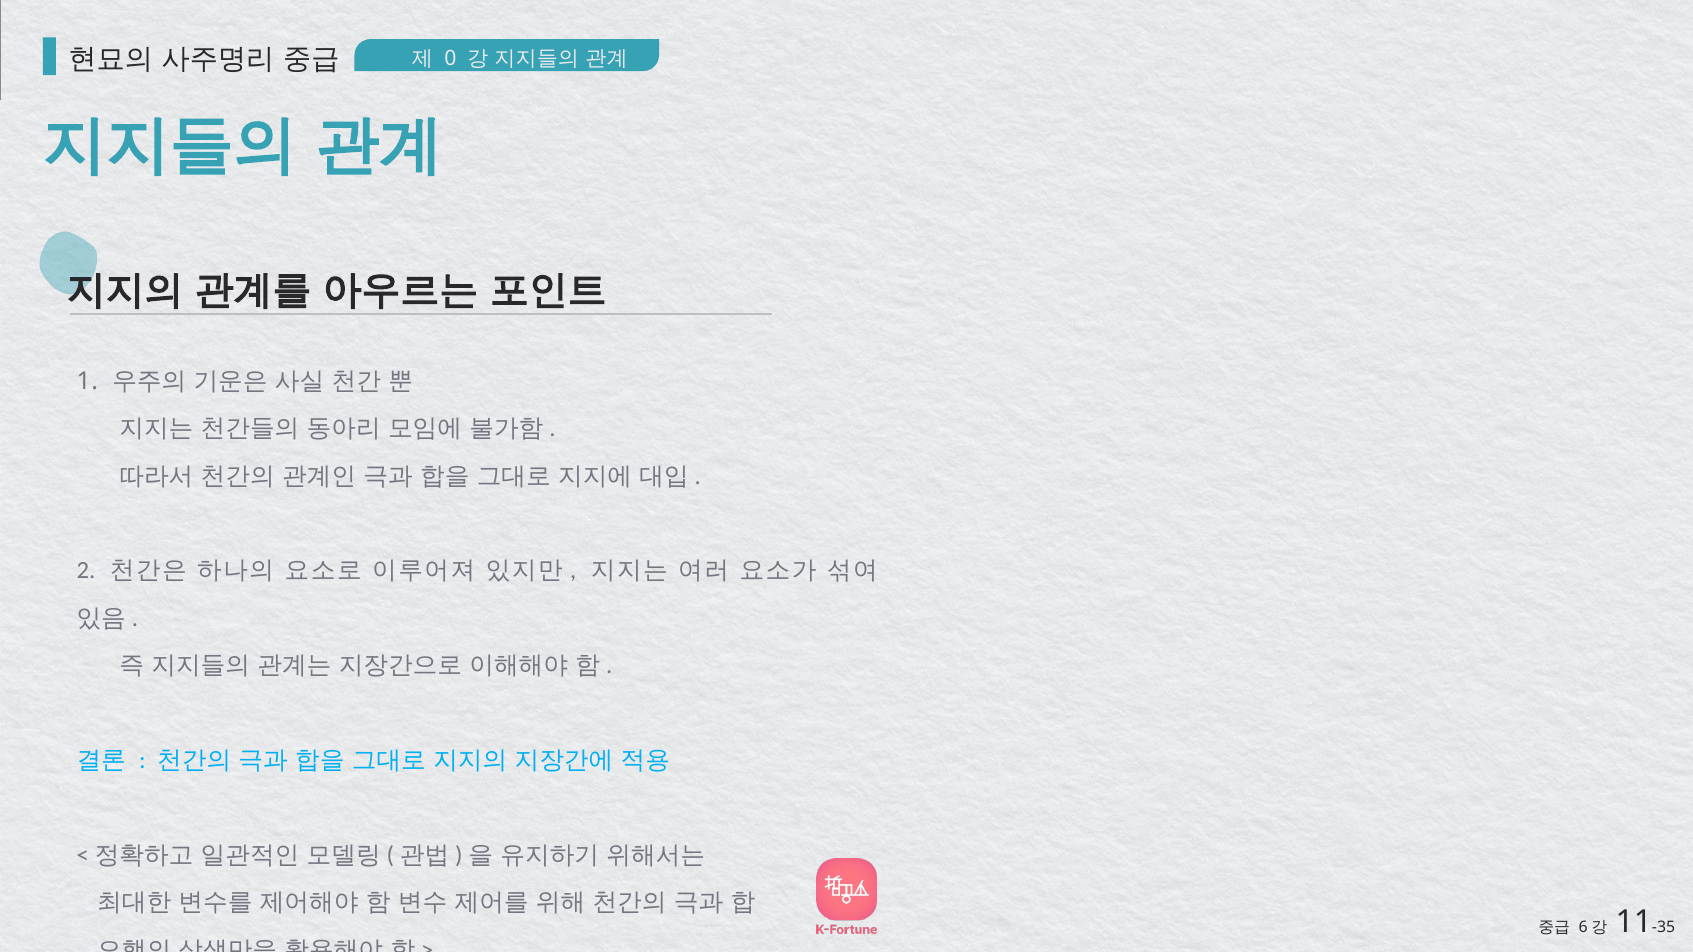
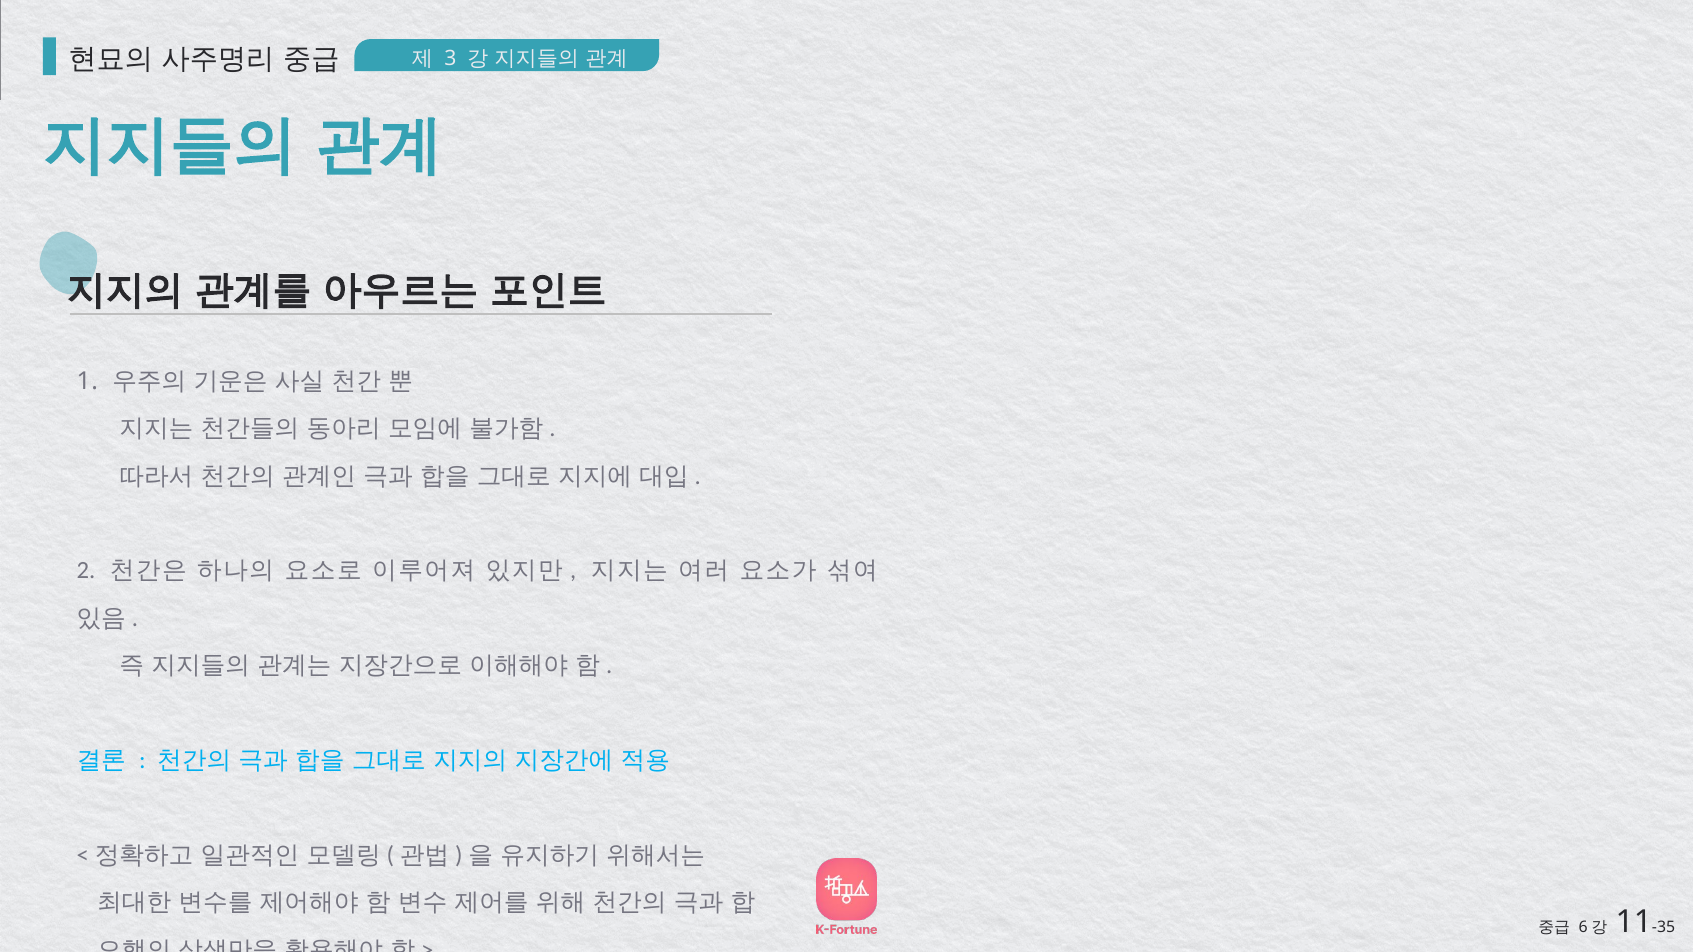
0: 0 -> 3 (450, 58)
